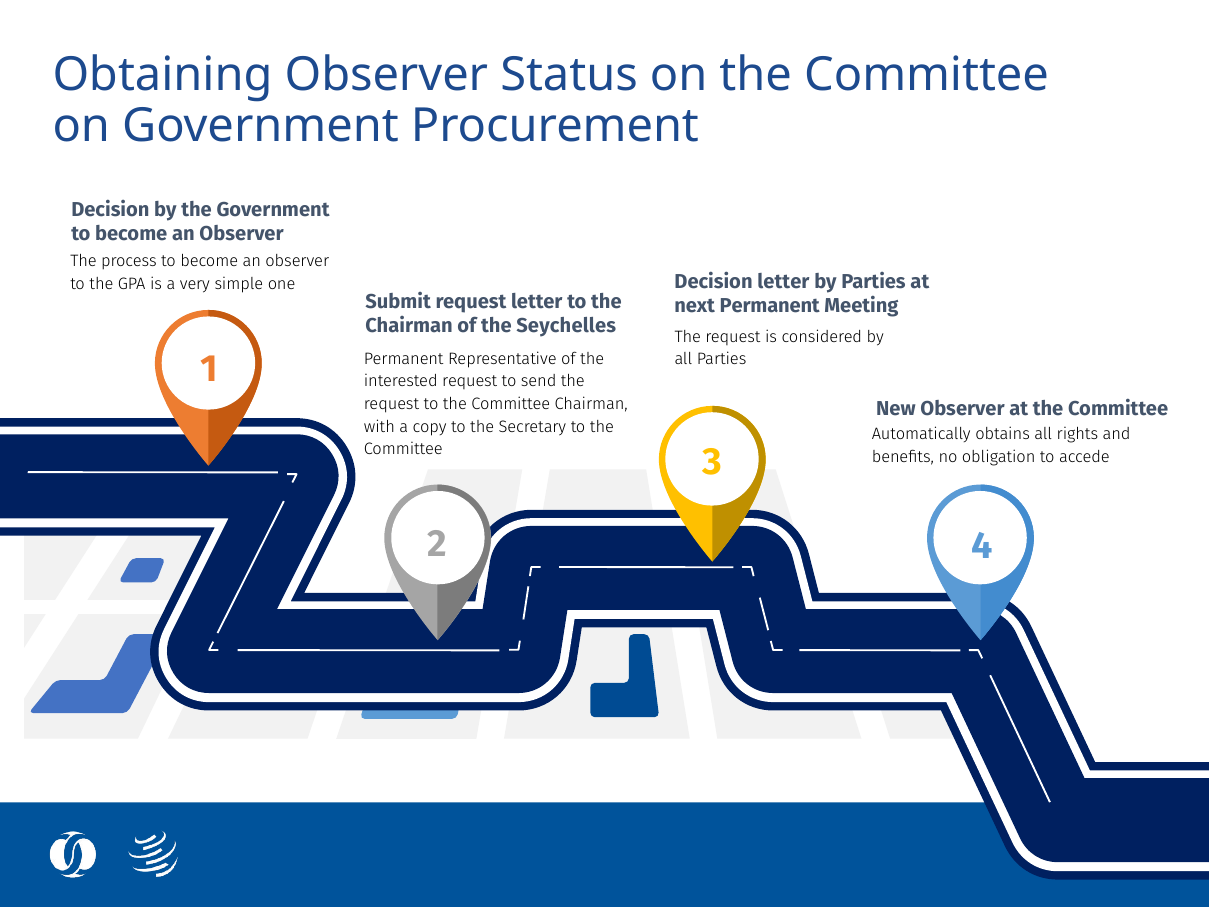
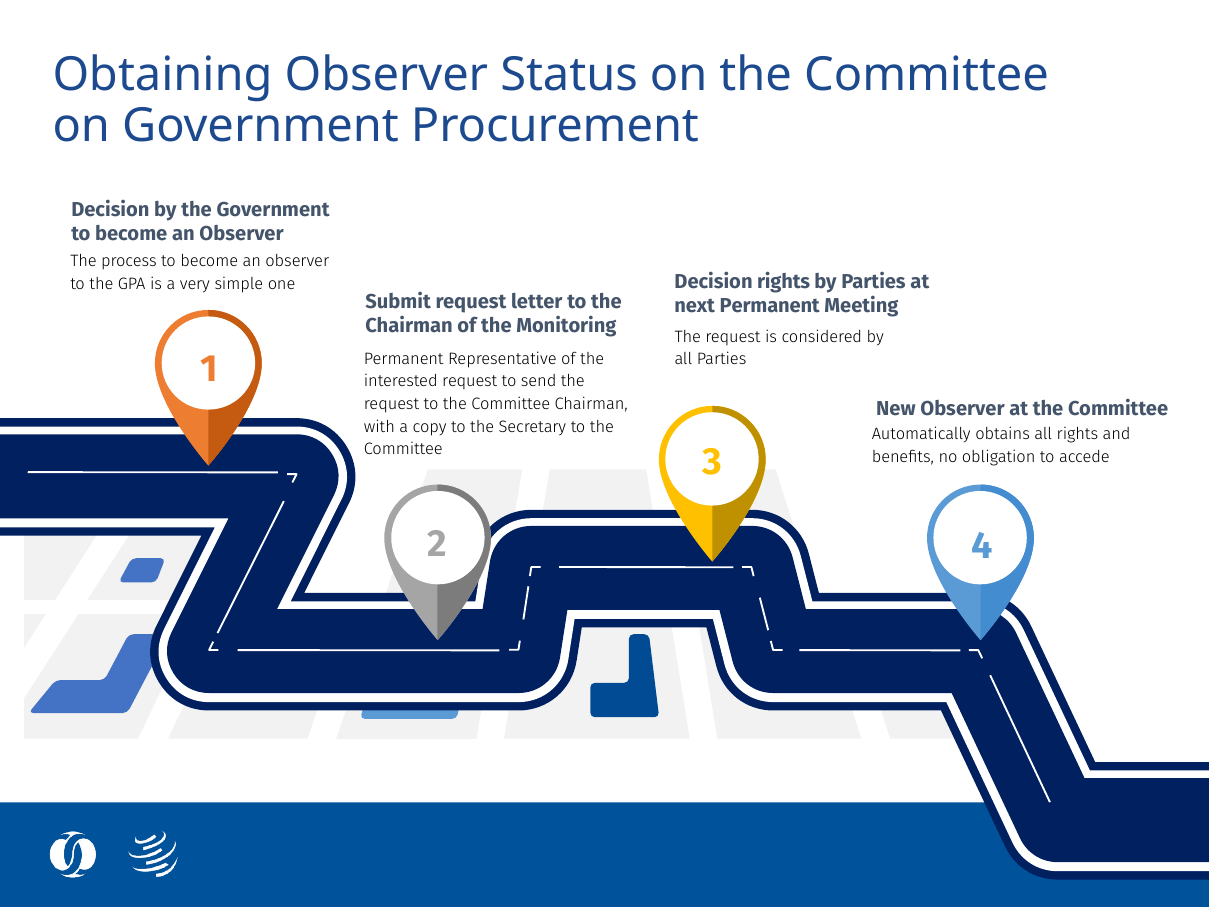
Decision letter: letter -> rights (784, 282)
Seychelles: Seychelles -> Monitoring (566, 326)
